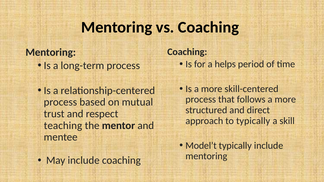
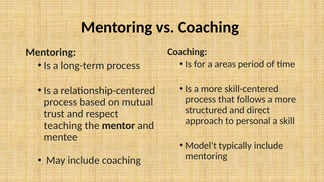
helps: helps -> areas (225, 64)
to typically: typically -> personal (253, 121)
